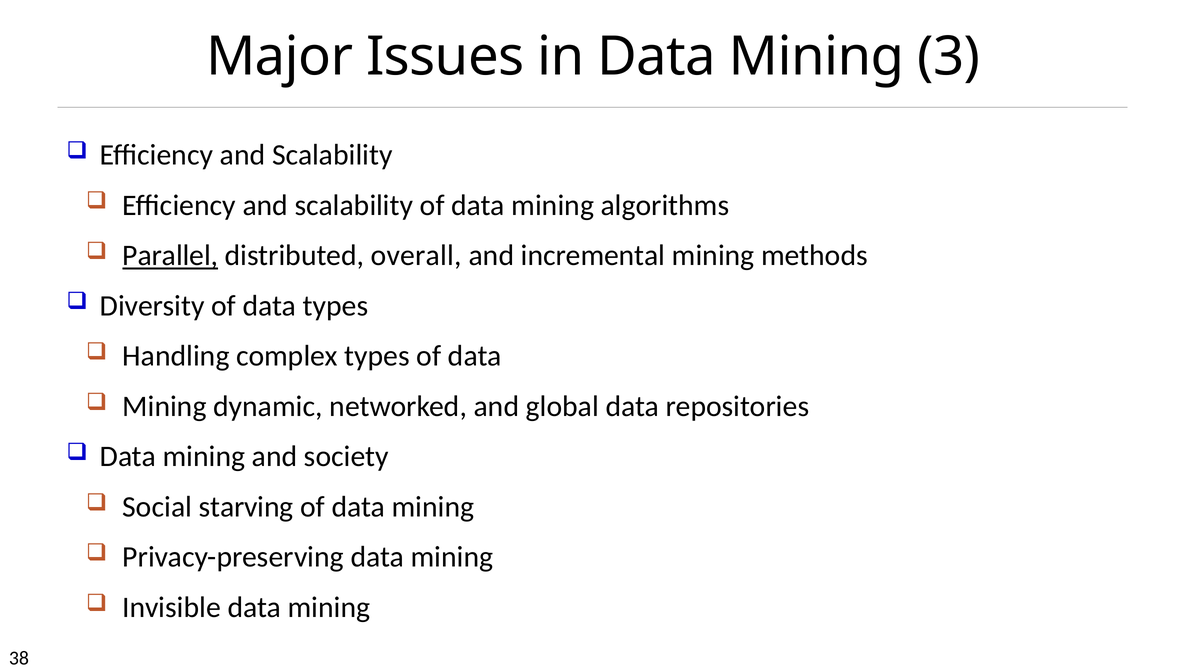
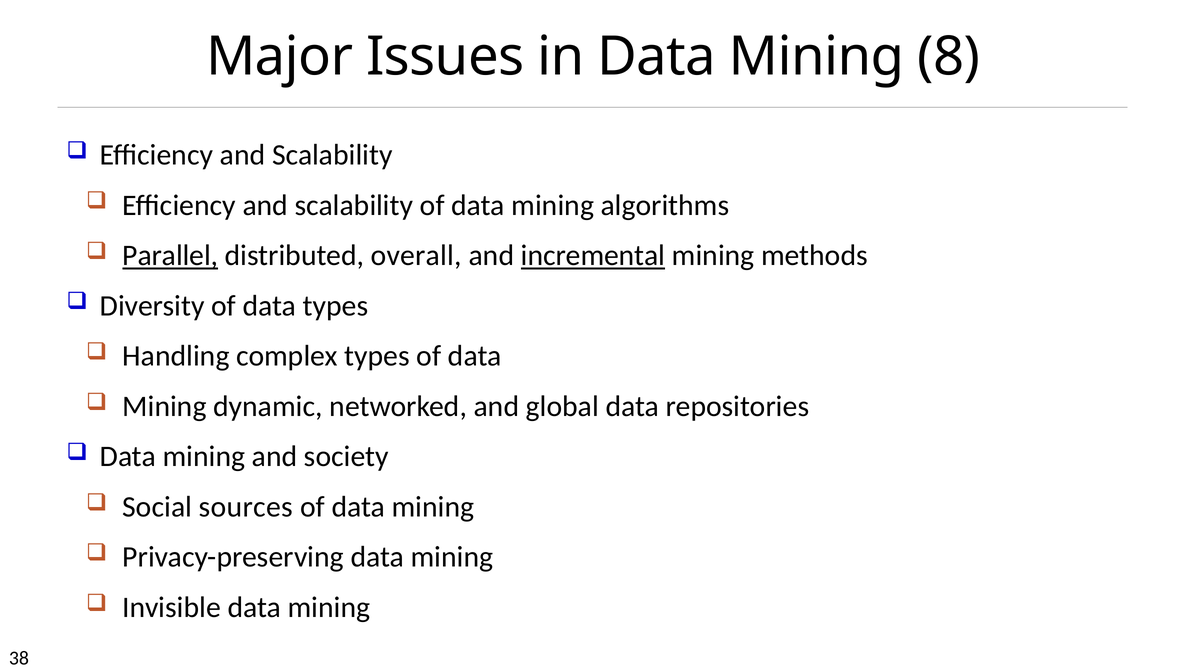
3: 3 -> 8 (949, 57)
incremental underline: none -> present (593, 256)
starving: starving -> sources (246, 507)
